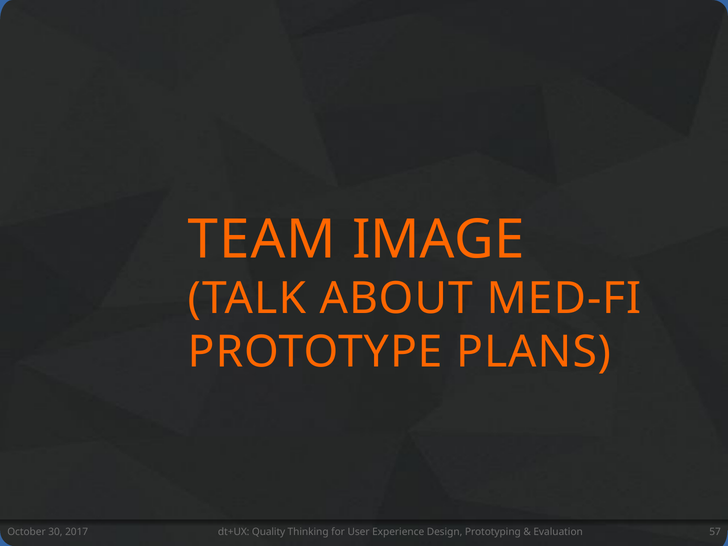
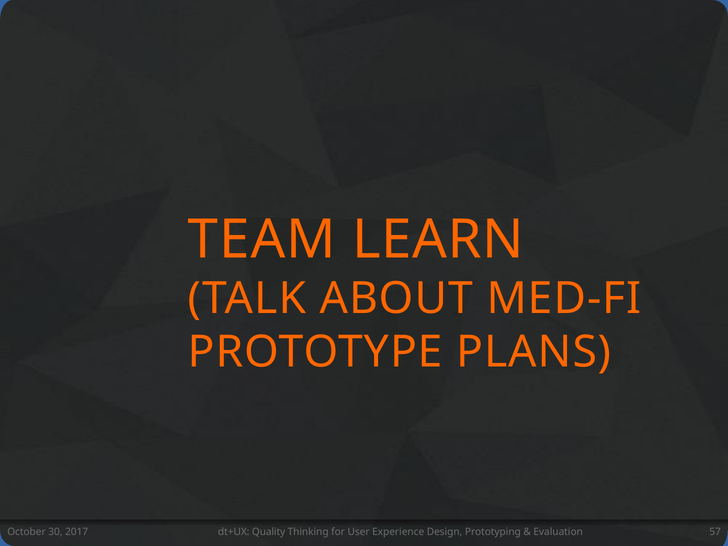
IMAGE: IMAGE -> LEARN (438, 240)
